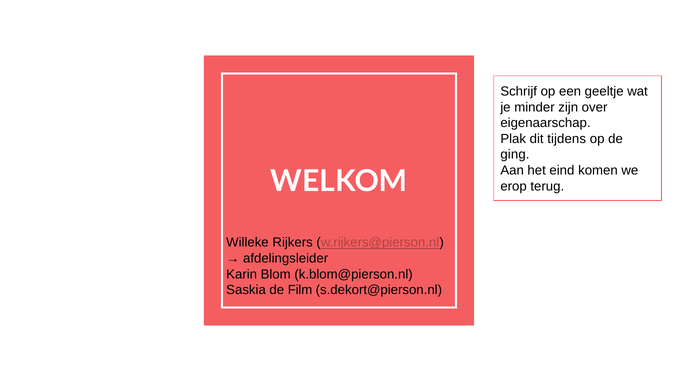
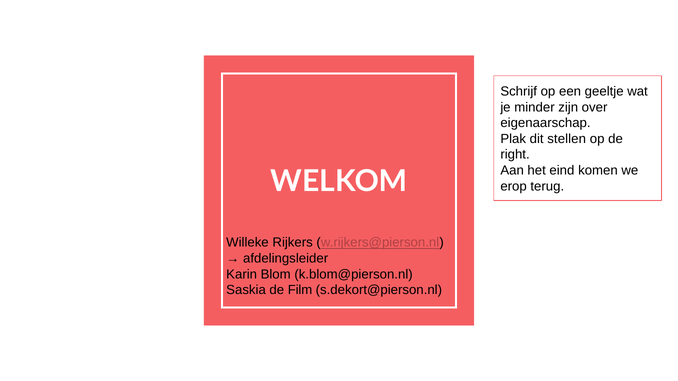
tijdens: tijdens -> stellen (567, 139)
ging: ging -> right (515, 155)
